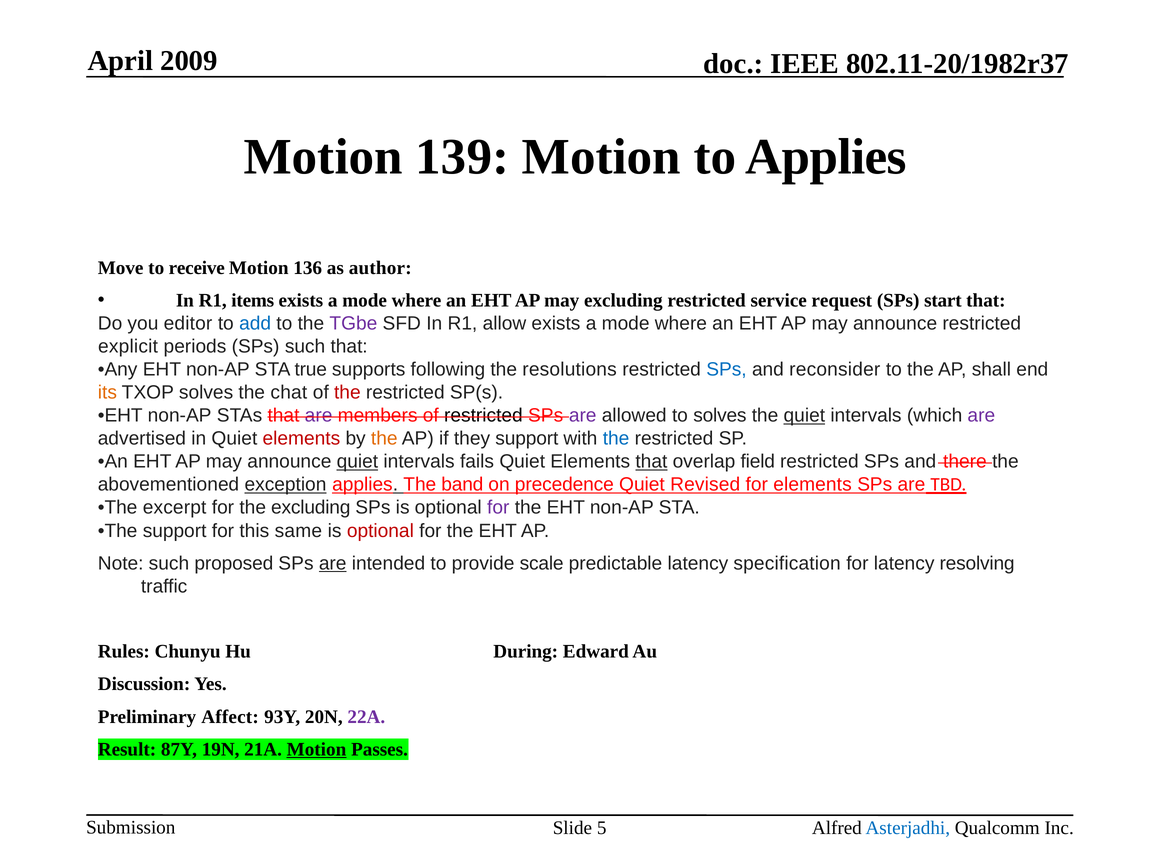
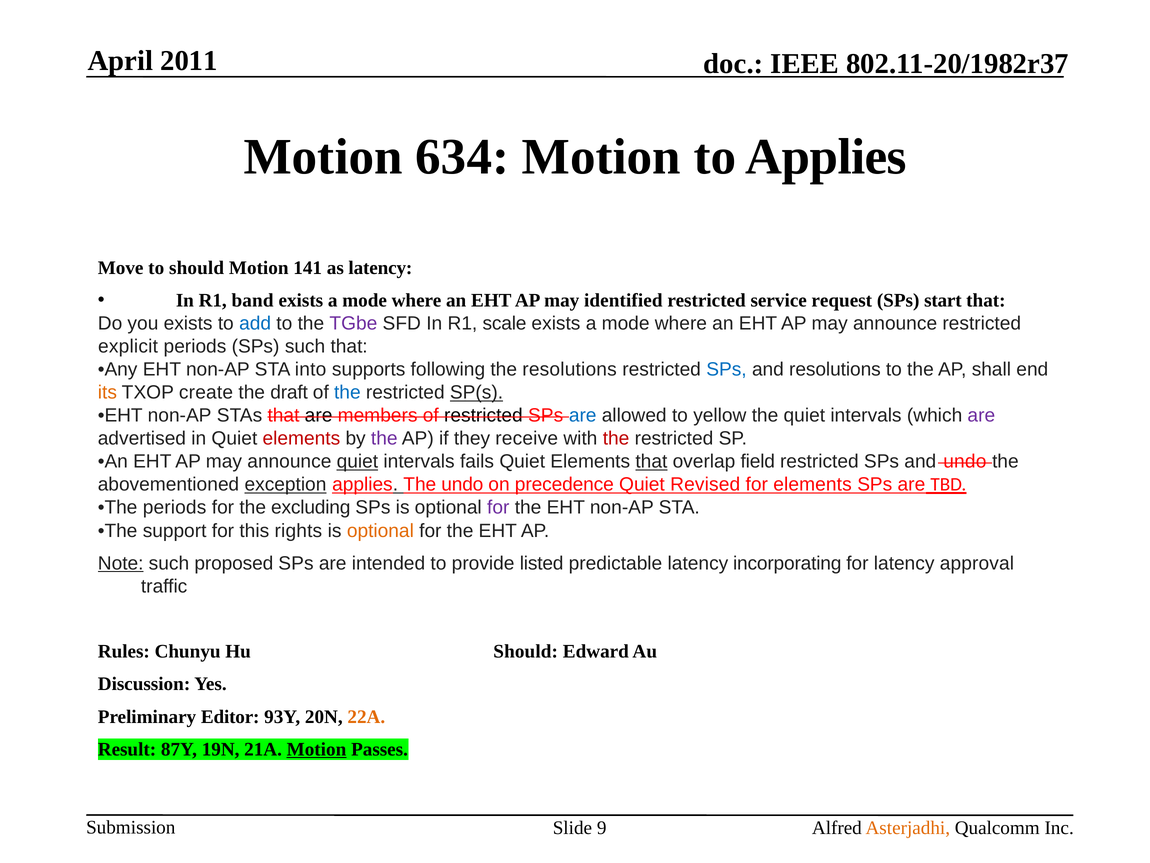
2009: 2009 -> 2011 (189, 61)
139: 139 -> 634 (462, 157)
to receive: receive -> should (197, 268)
136: 136 -> 141 (308, 268)
as author: author -> latency (380, 268)
items: items -> band (253, 300)
may excluding: excluding -> identified (623, 300)
you editor: editor -> exists (188, 323)
allow: allow -> scale (505, 323)
true: true -> into (311, 369)
and reconsider: reconsider -> resolutions (835, 369)
TXOP solves: solves -> create (206, 392)
chat: chat -> draft (289, 392)
the colour: red -> blue (347, 392)
SP(s underline: none -> present (477, 392)
are colour: purple -> black (319, 415)
are colour: purple -> blue (583, 415)
to solves: solves -> yellow (720, 415)
quiet underline: present -> none (804, 415)
the colour: orange -> purple (384, 438)
they support: support -> receive (527, 438)
the colour: blue -> red (616, 438)
and there: there -> undo (965, 461)
The band: band -> undo (462, 484)
The excerpt: excerpt -> periods (175, 507)
same: same -> rights (298, 530)
optional colour: red -> orange (380, 530)
Note underline: none -> present (121, 563)
are underline: present -> none (333, 563)
scale: scale -> listed (542, 563)
specification: specification -> incorporating (787, 563)
resolving: resolving -> approval (977, 563)
Hu During: During -> Should (526, 651)
Affect: Affect -> Editor (230, 716)
22A colour: purple -> orange (366, 716)
5: 5 -> 9 (602, 827)
Asterjadhi colour: blue -> orange (908, 827)
